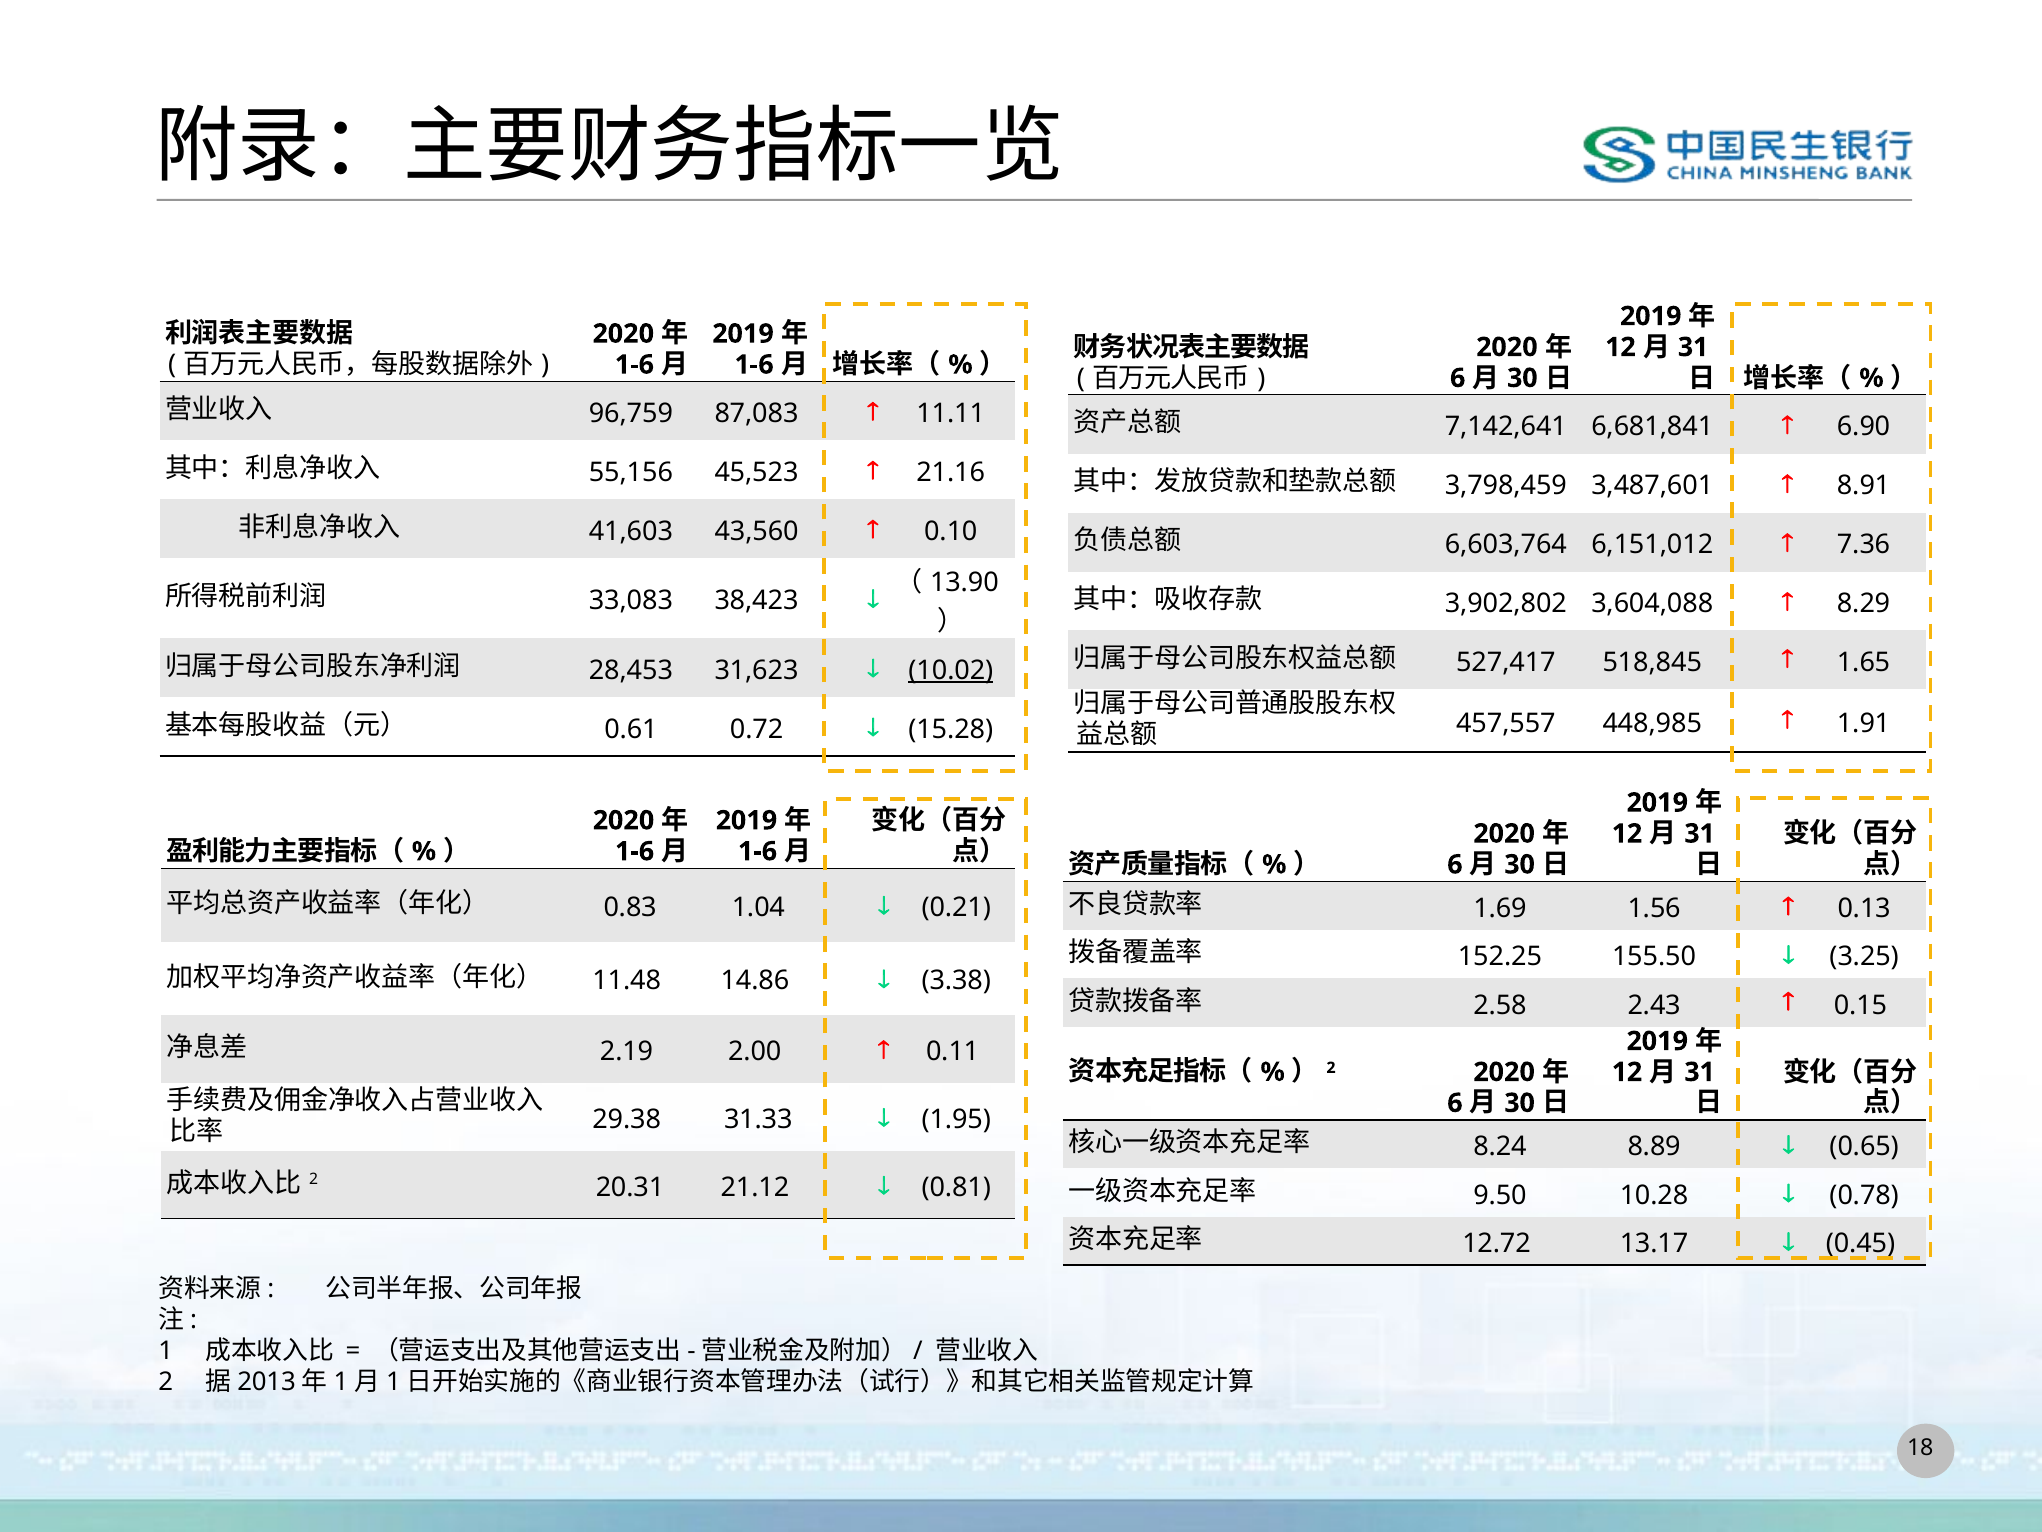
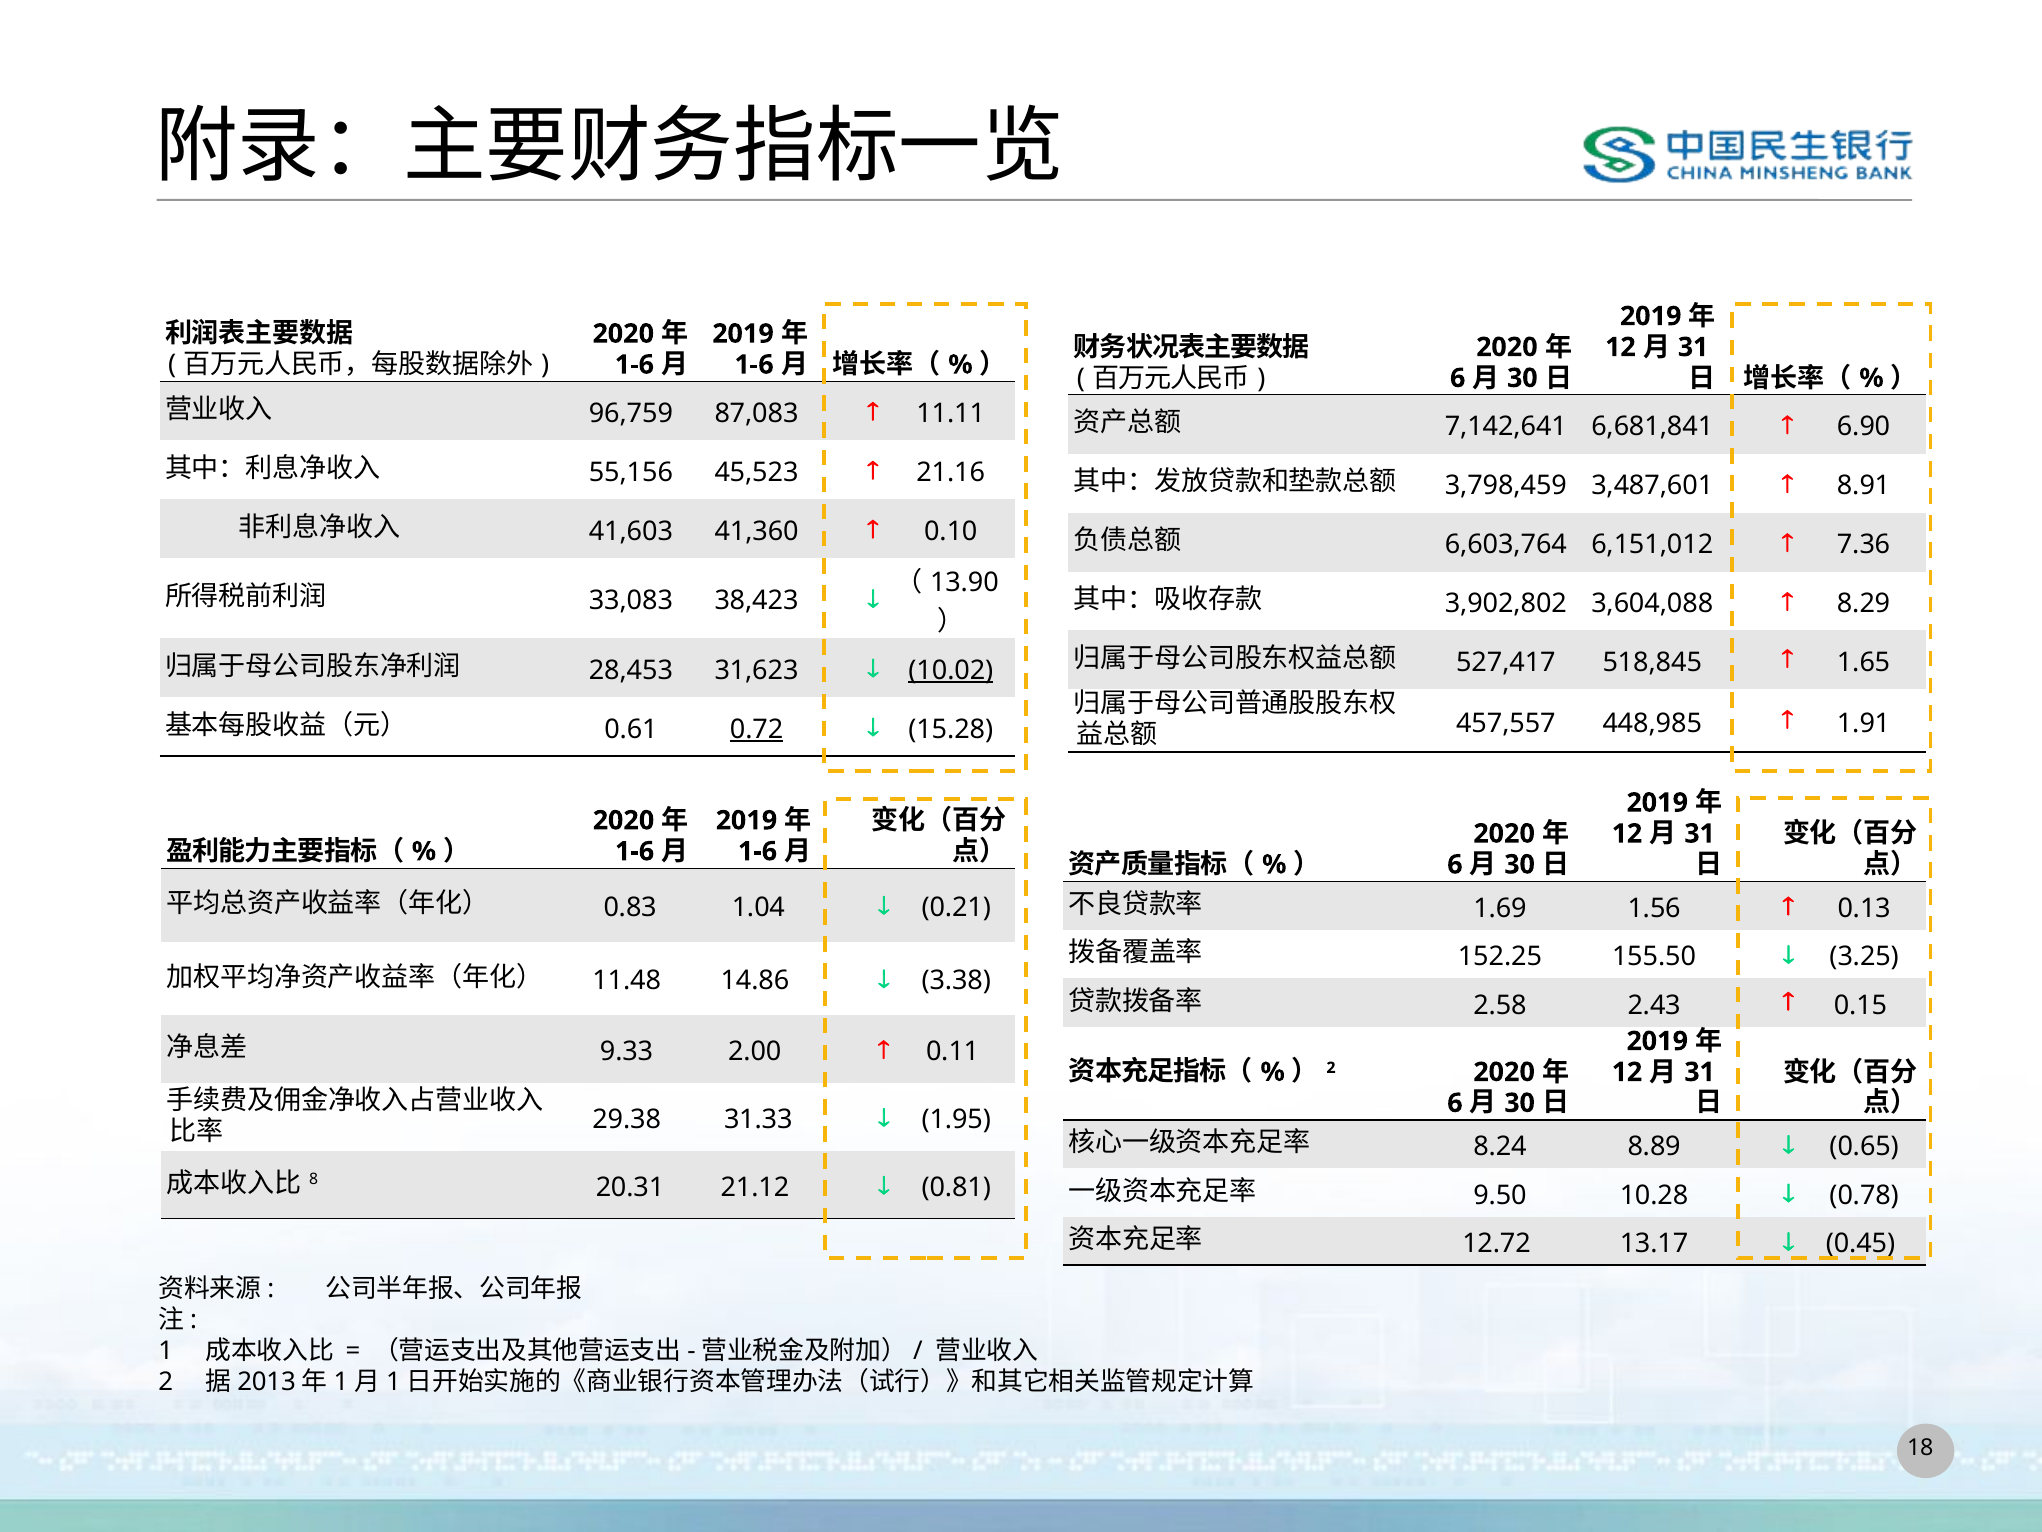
43,560: 43,560 -> 41,360 (757, 531)
0.72 underline: none -> present (757, 729)
2.19: 2.19 -> 9.33 (627, 1051)
2: 2 -> 8 (314, 1179)
